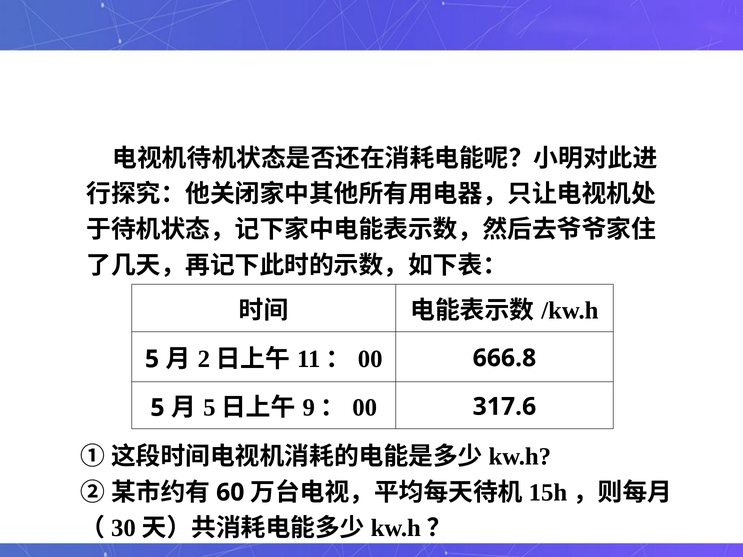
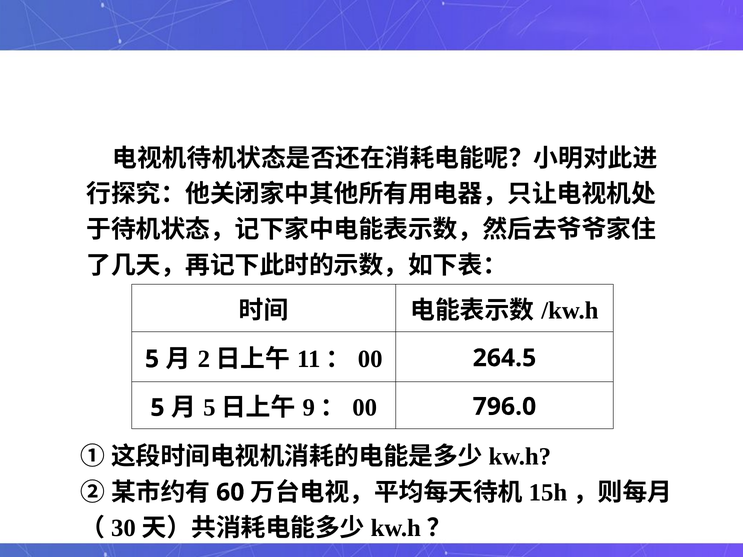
666.8: 666.8 -> 264.5 (504, 358)
317.6: 317.6 -> 796.0 (504, 407)
